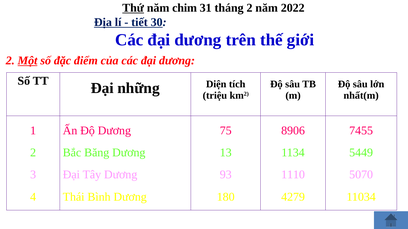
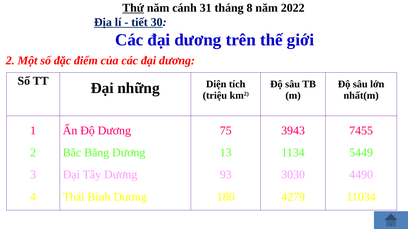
chim: chim -> cánh (185, 8)
tháng 2: 2 -> 8 (250, 8)
Một underline: present -> none (28, 61)
8906: 8906 -> 3943 (293, 131)
1110: 1110 -> 3030 (293, 175)
5070: 5070 -> 4490 (361, 175)
